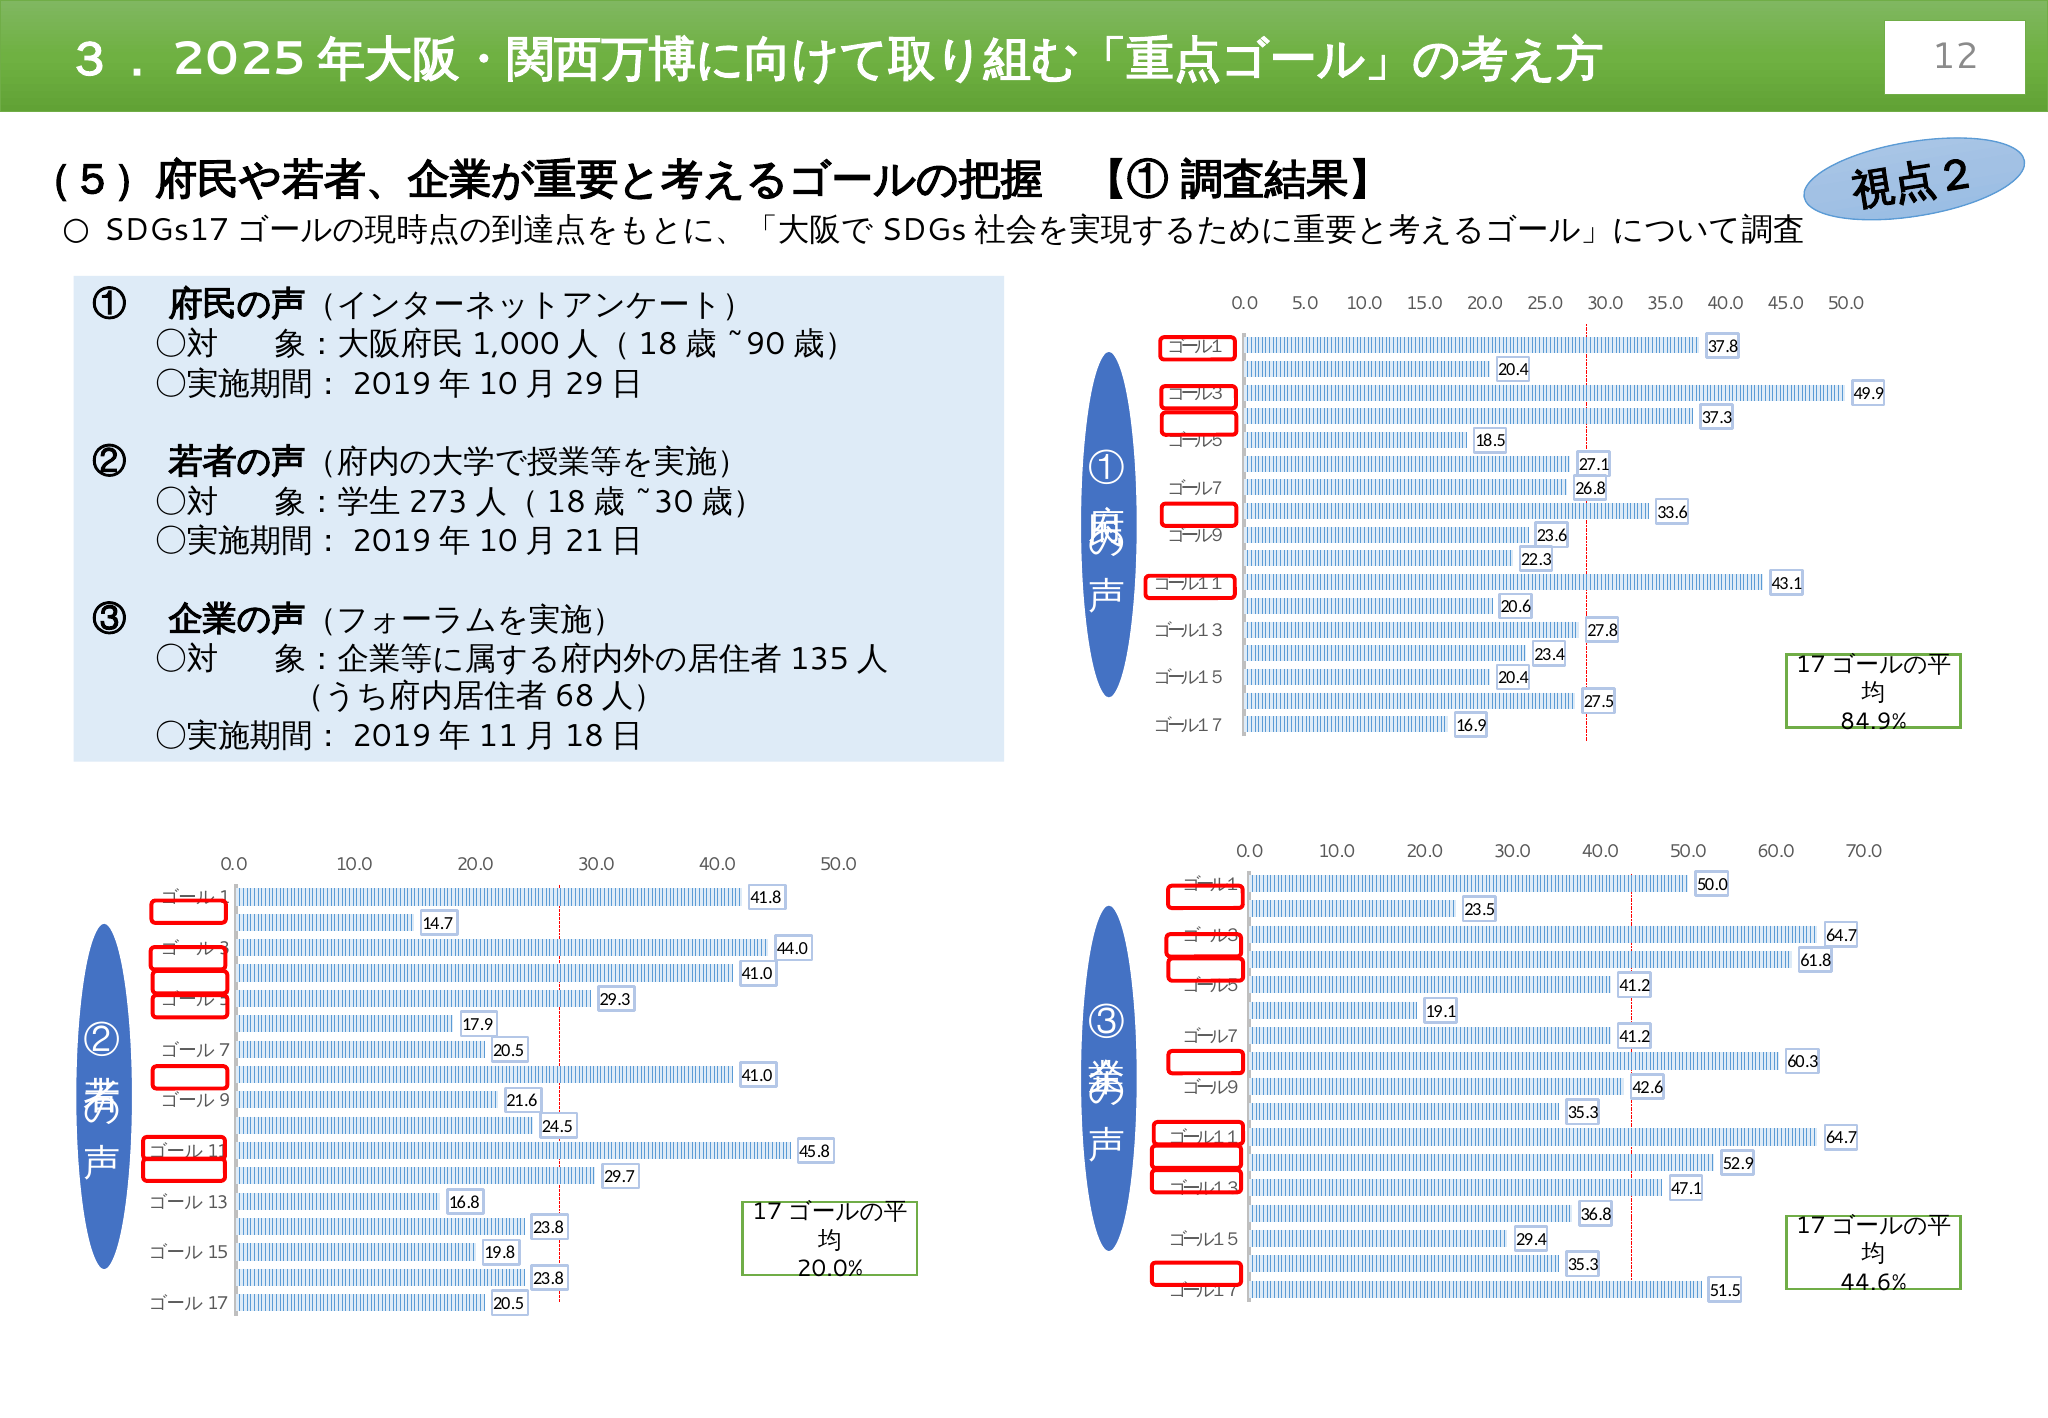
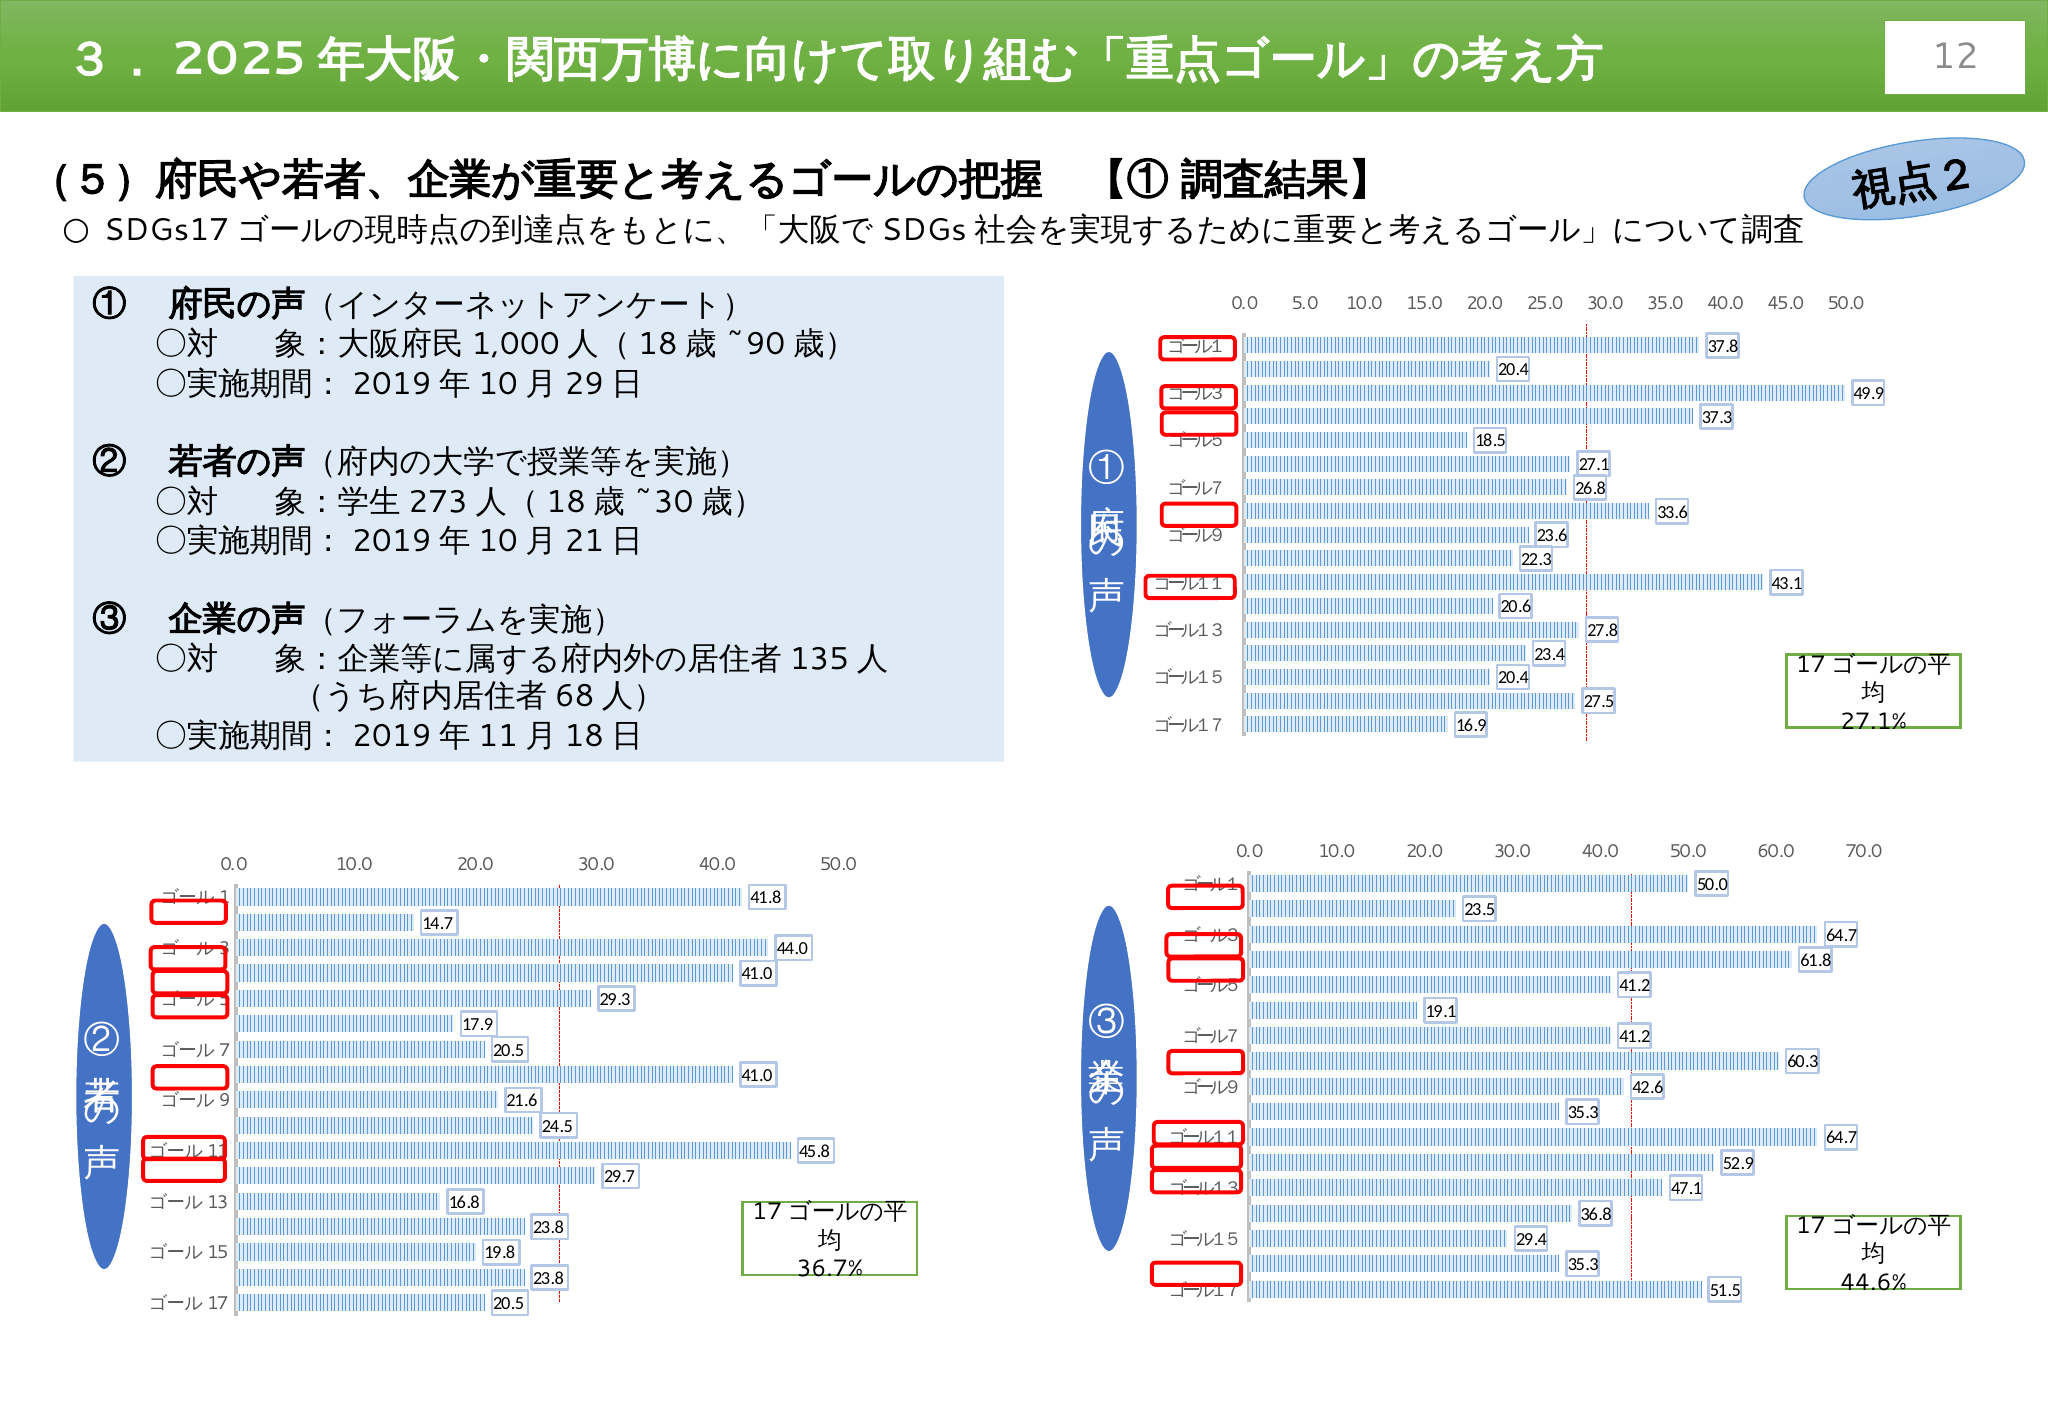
84.9%: 84.9% -> 27.1% (1874, 721)
20.0%: 20.0% -> 36.7% (830, 1269)
